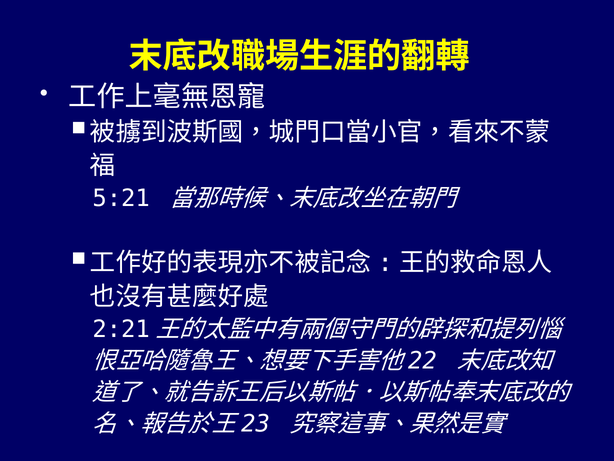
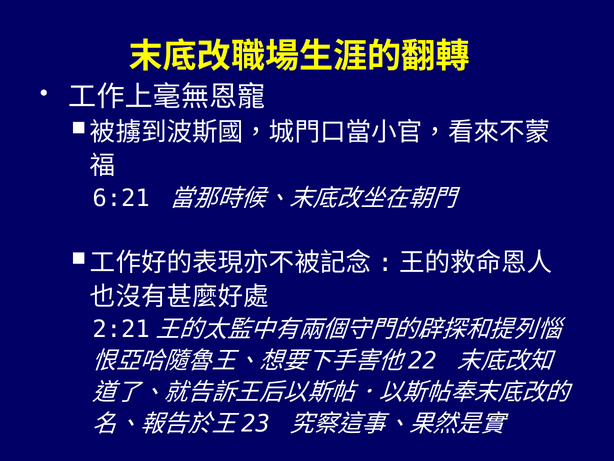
5:21: 5:21 -> 6:21 (121, 198)
